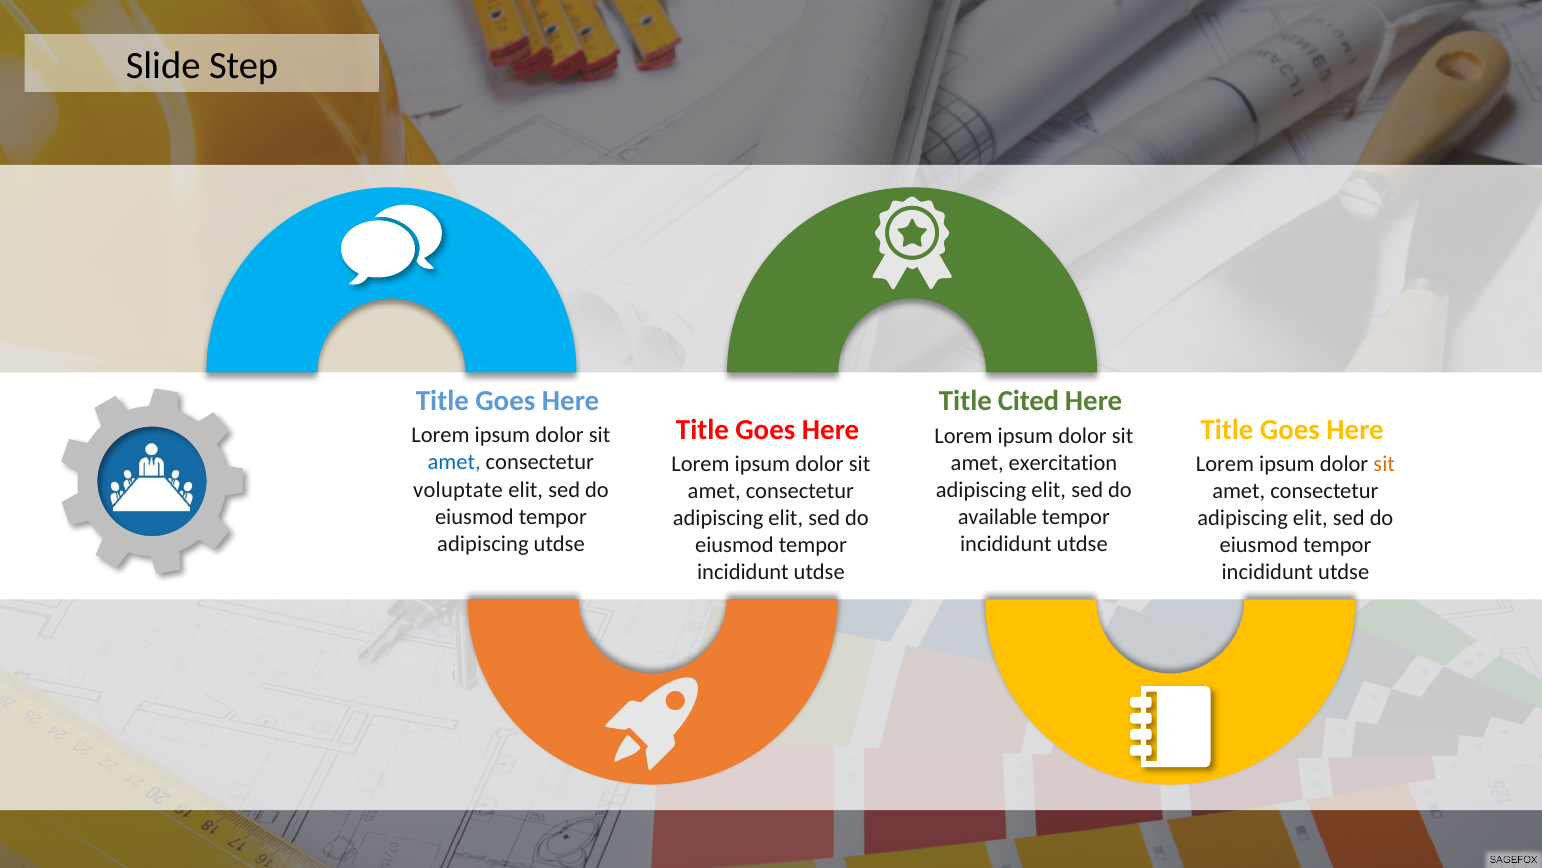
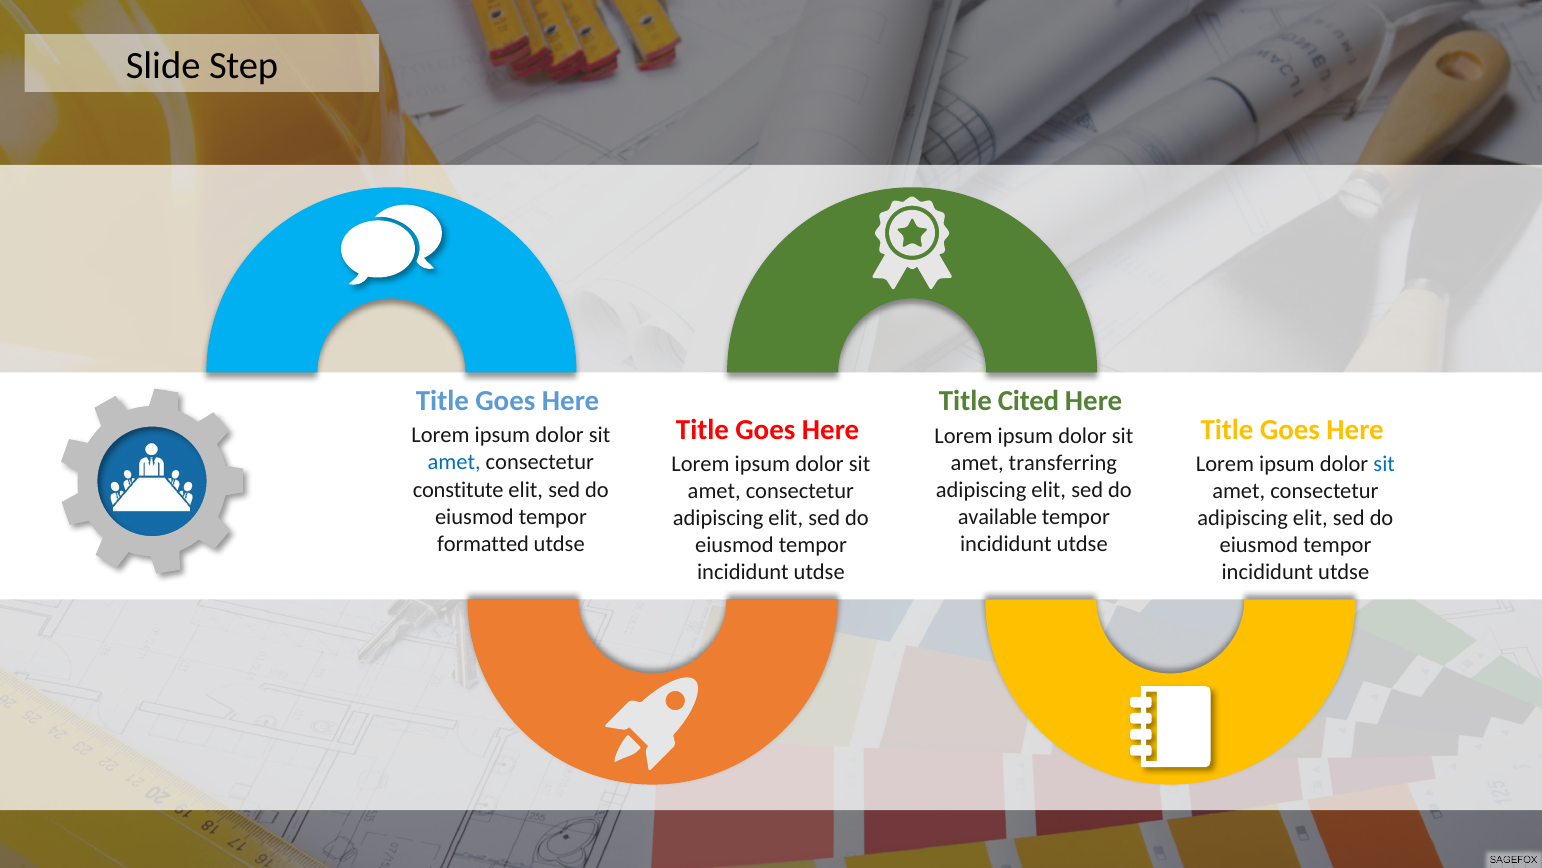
exercitation: exercitation -> transferring (1063, 463)
sit colour: orange -> blue (1384, 464)
voluptate: voluptate -> constitute (458, 489)
adipiscing: adipiscing -> formatted (483, 543)
